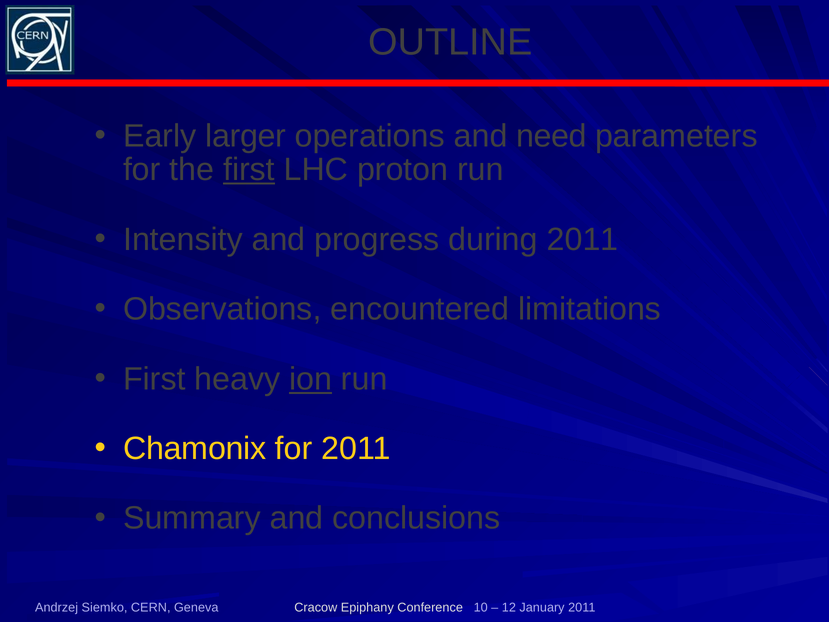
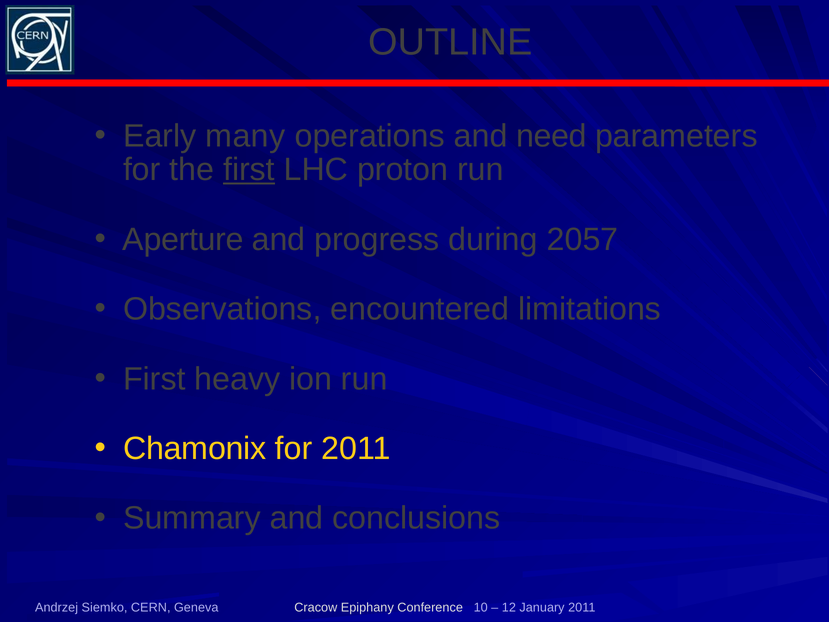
larger: larger -> many (245, 136)
Intensity: Intensity -> Aperture (183, 239)
during 2011: 2011 -> 2057 (583, 239)
ion underline: present -> none (311, 379)
